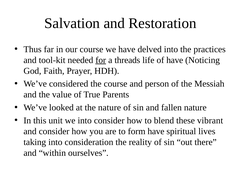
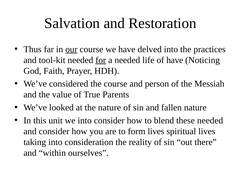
our underline: none -> present (71, 49)
a threads: threads -> needed (127, 60)
these vibrant: vibrant -> needed (210, 121)
form have: have -> lives (156, 132)
